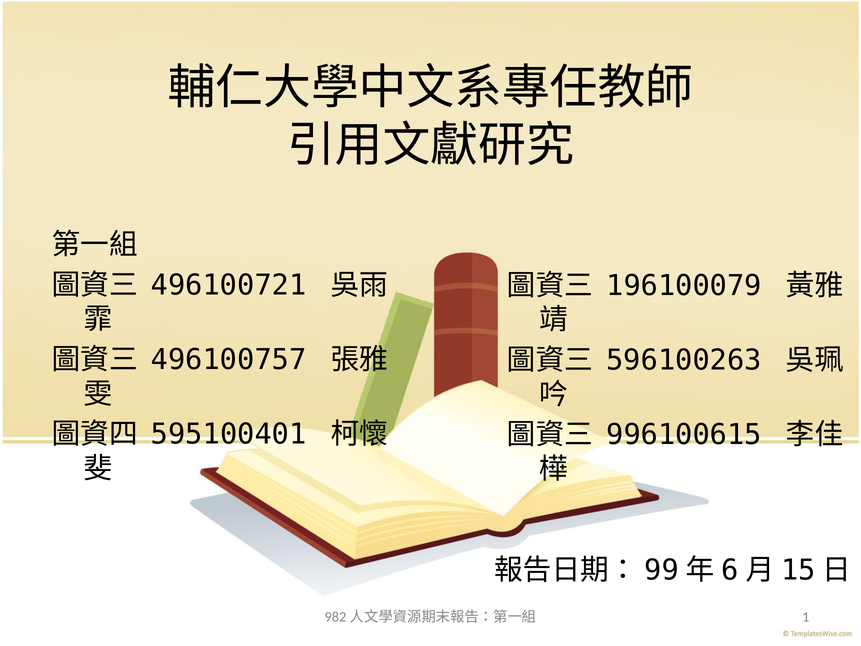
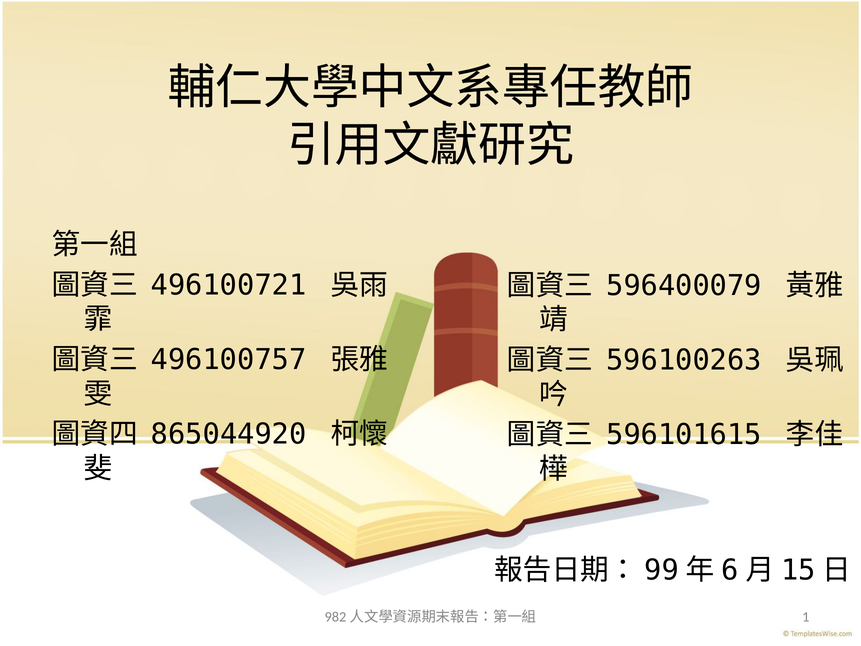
196100079: 196100079 -> 596400079 (684, 285)
595100401: 595100401 -> 865044920 (229, 434)
996100615: 996100615 -> 596101615 (684, 435)
